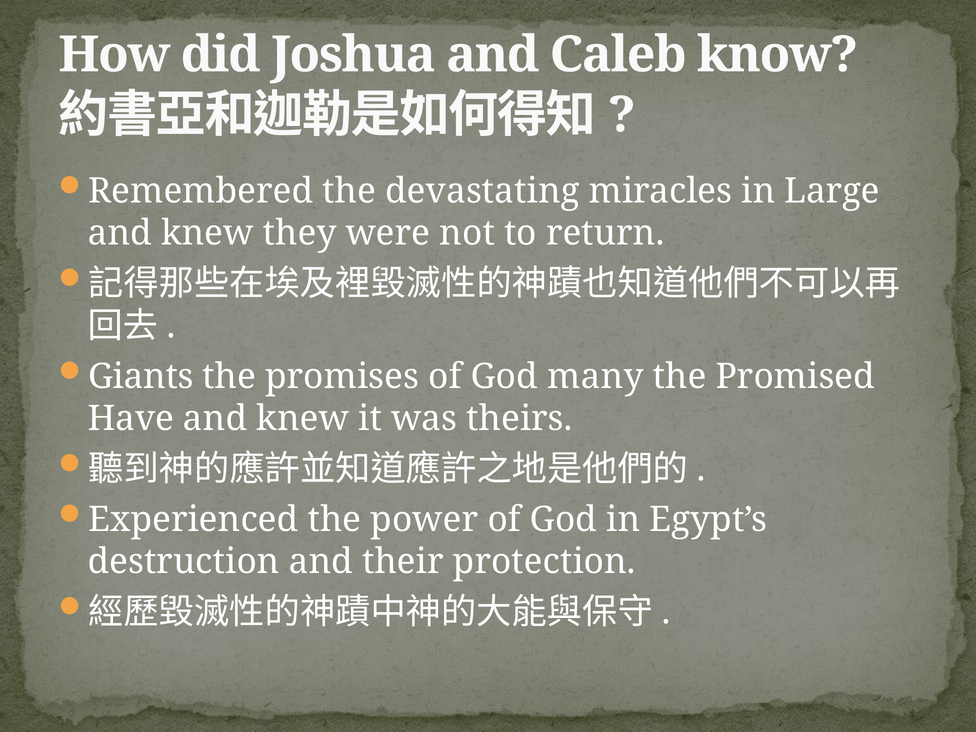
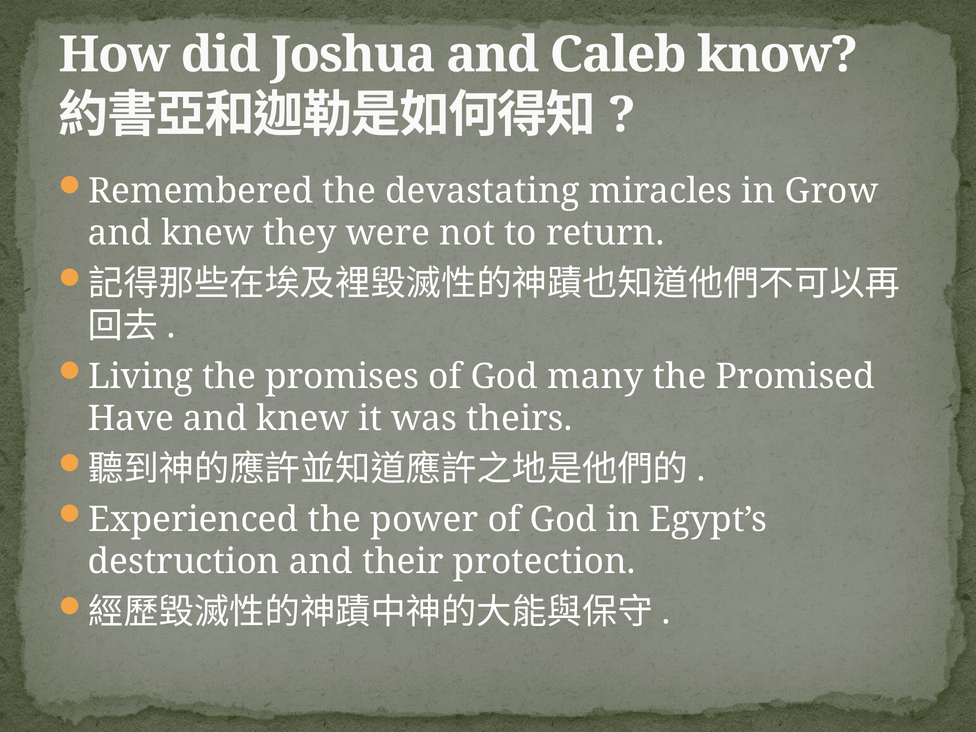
Large: Large -> Grow (832, 191)
Giants: Giants -> Living (141, 376)
